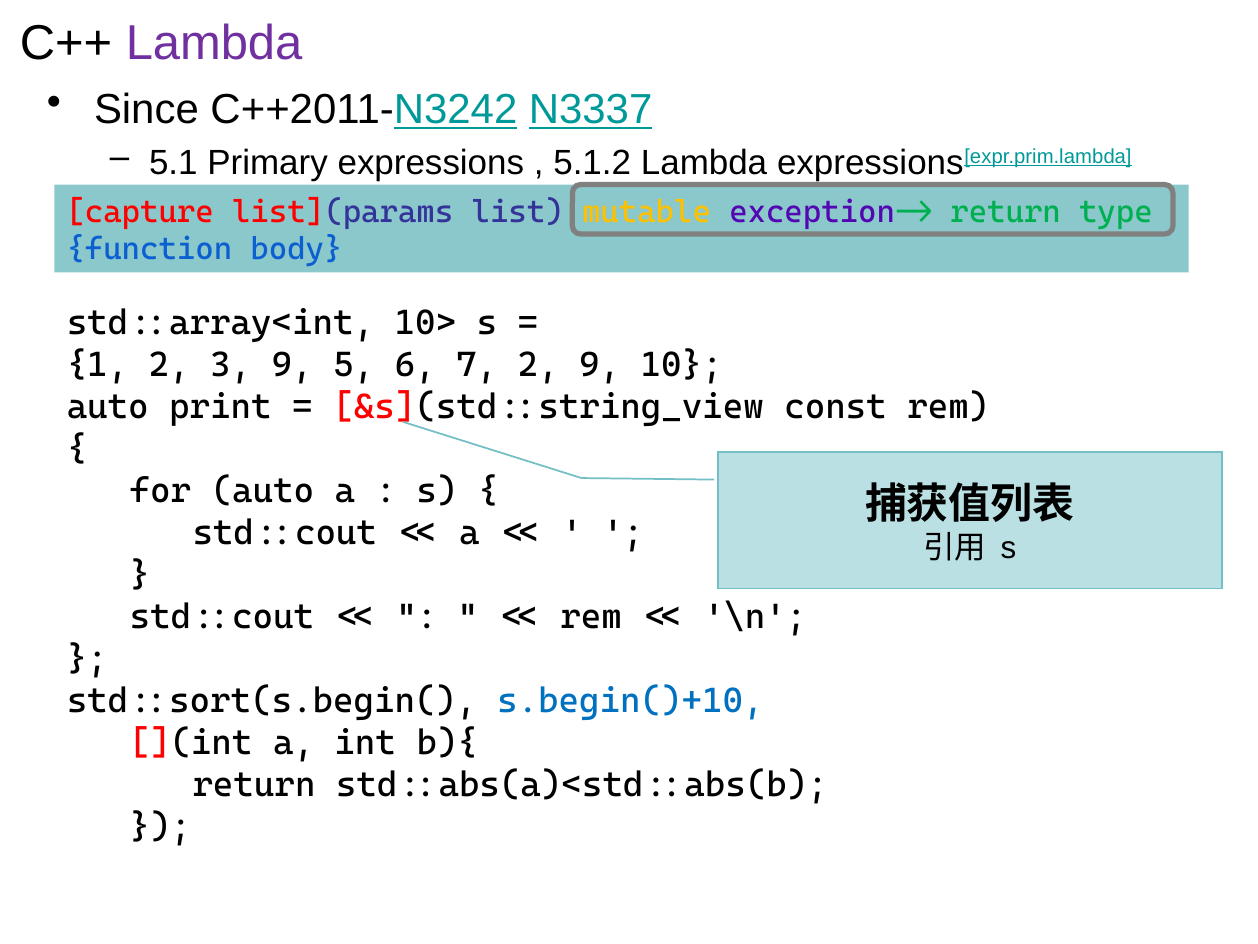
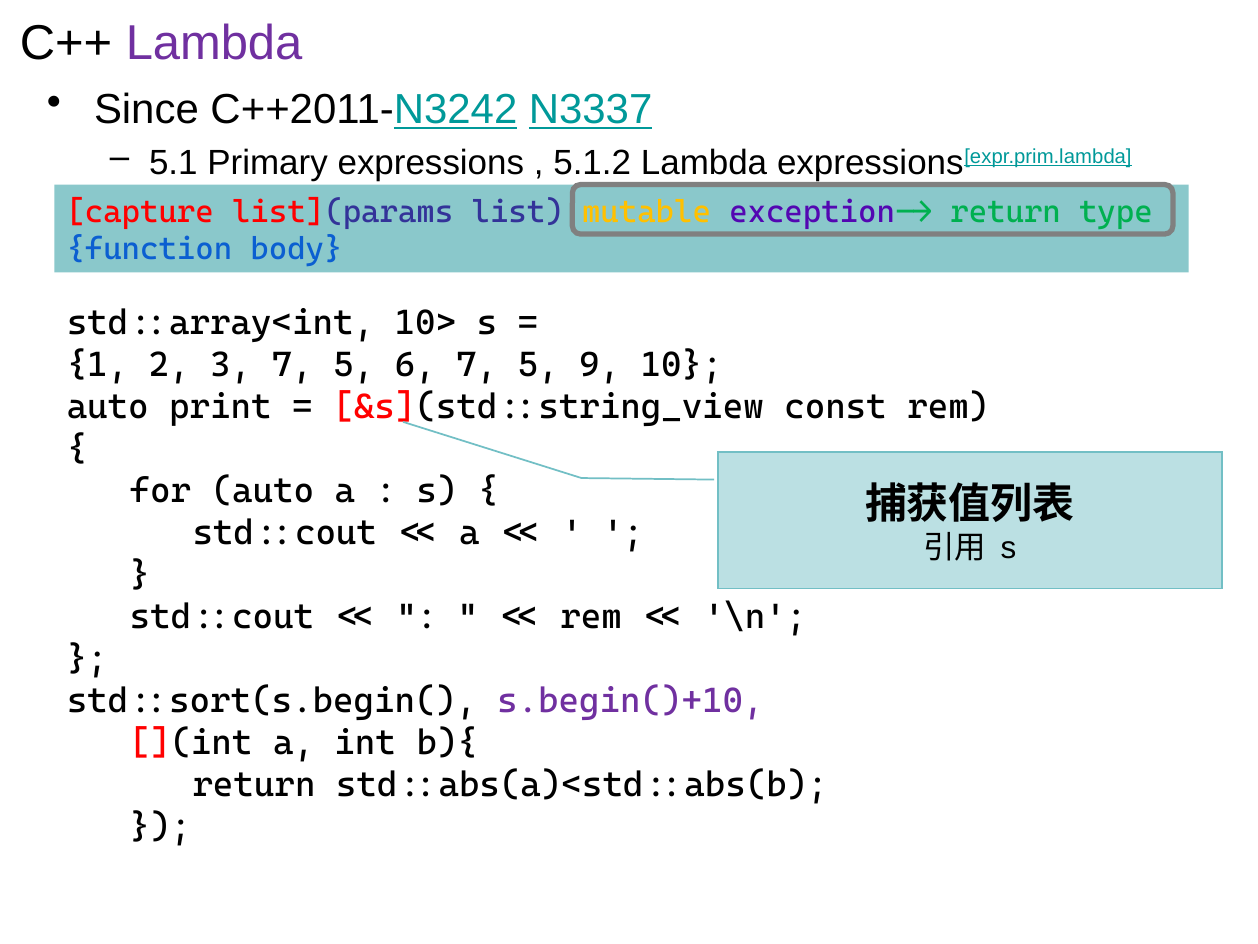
3 9: 9 -> 7 (292, 365)
6 7 2: 2 -> 5 (538, 365)
s.begin()+10 colour: blue -> purple (630, 701)
